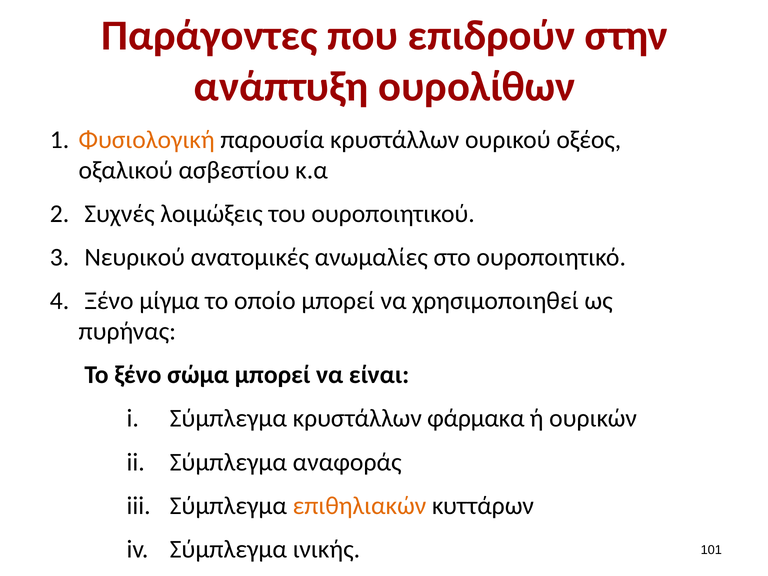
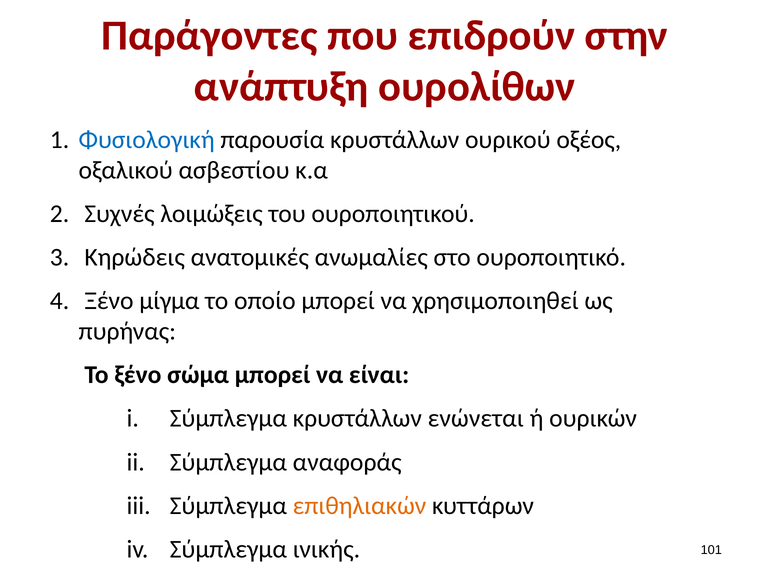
Φυσιολογική colour: orange -> blue (147, 140)
Νευρικού: Νευρικού -> Κηρώδεις (135, 257)
φάρμακα: φάρμακα -> ενώνεται (476, 419)
